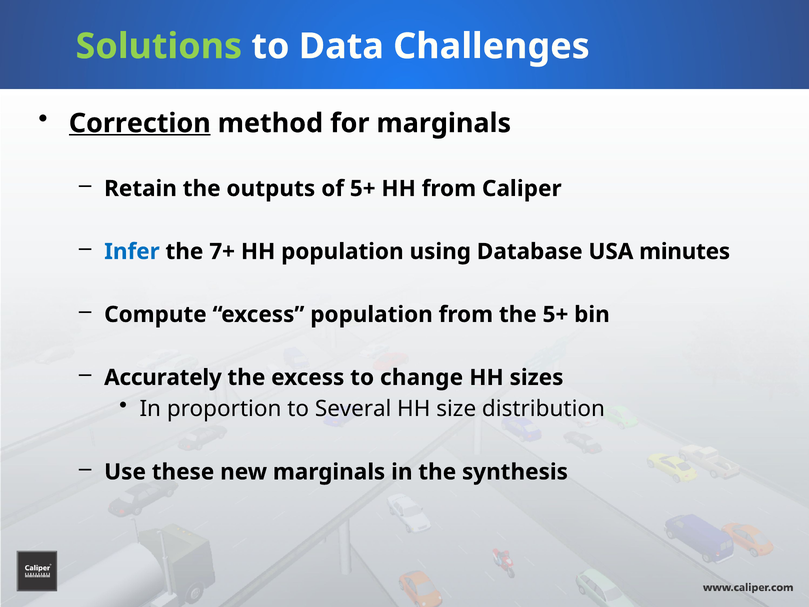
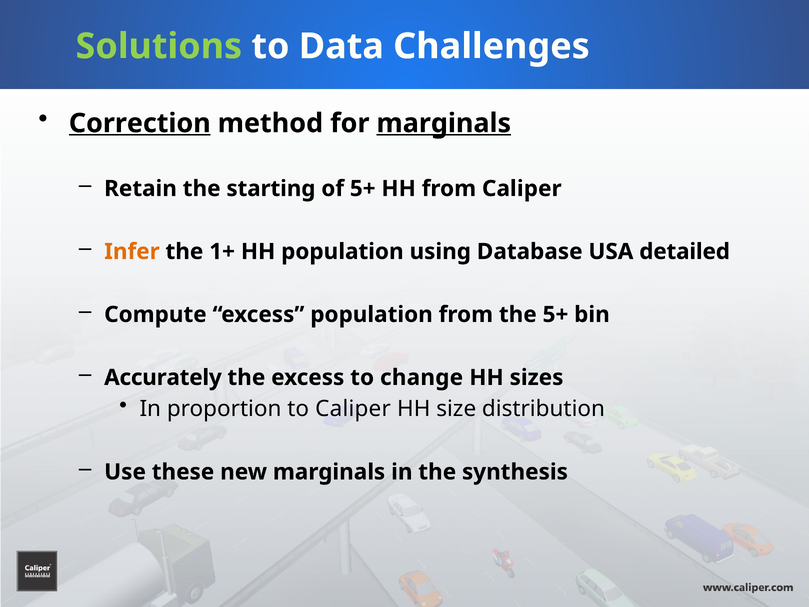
marginals underline: none -> present (444, 123)
outputs: outputs -> starting (271, 189)
Infer colour: blue -> orange (132, 251)
7+: 7+ -> 1+ (222, 251)
minutes: minutes -> detailed (685, 251)
to Several: Several -> Caliper (353, 409)
